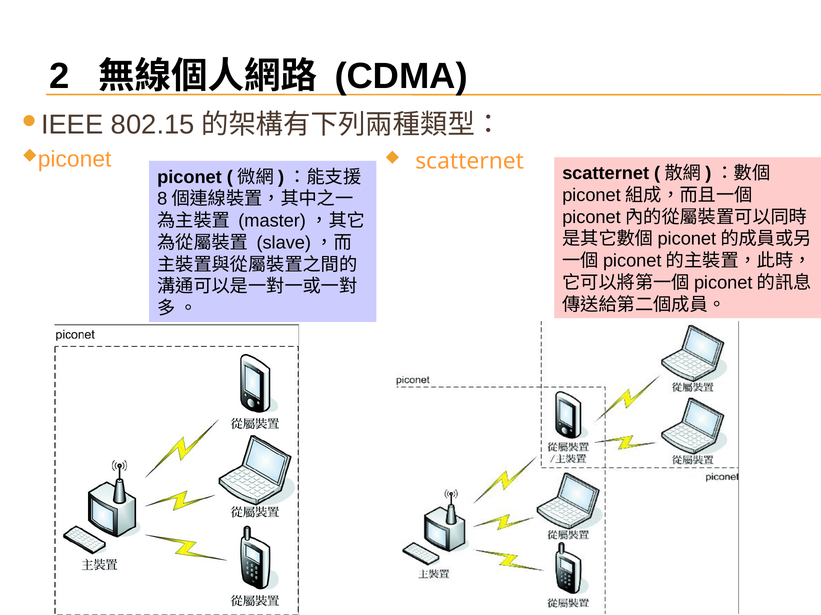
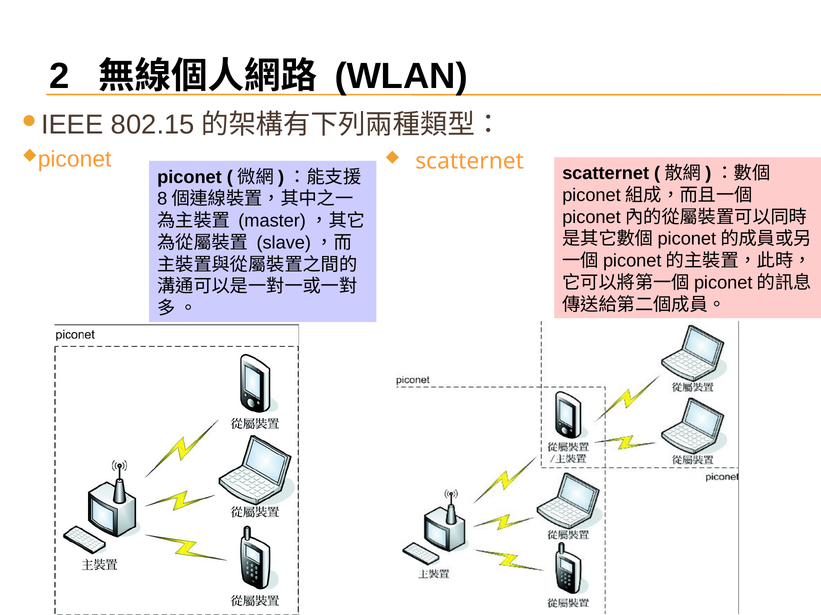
CDMA: CDMA -> WLAN (401, 76)
